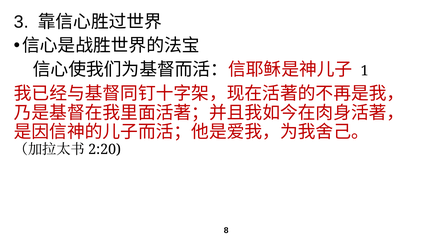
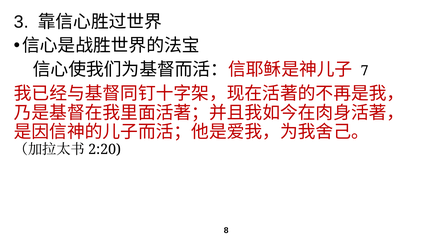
1: 1 -> 7 (365, 71)
